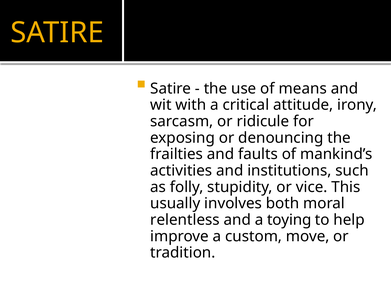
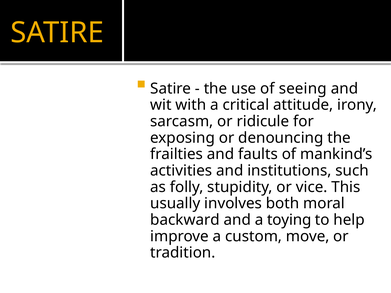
means: means -> seeing (303, 89)
relentless: relentless -> backward (185, 220)
